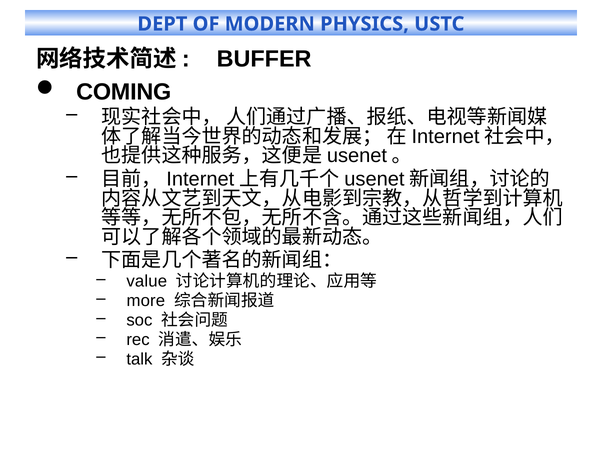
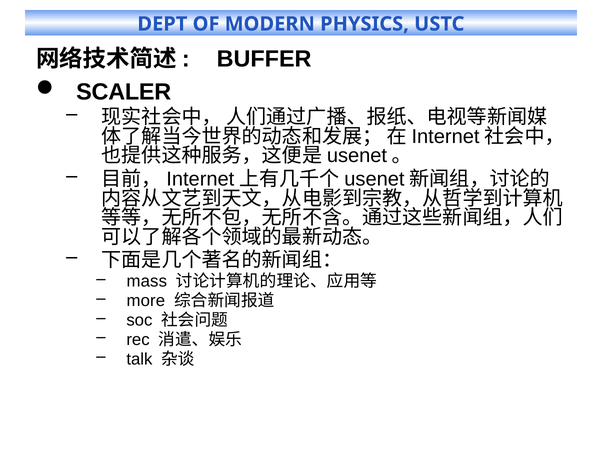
COMING: COMING -> SCALER (124, 92)
value: value -> mass (147, 281)
